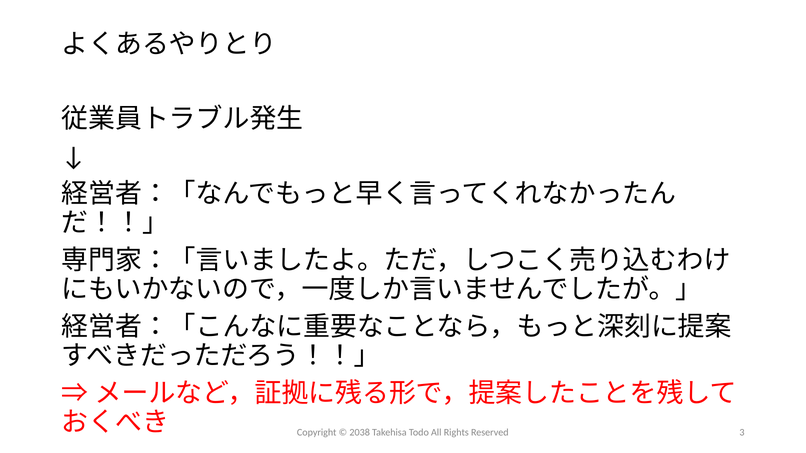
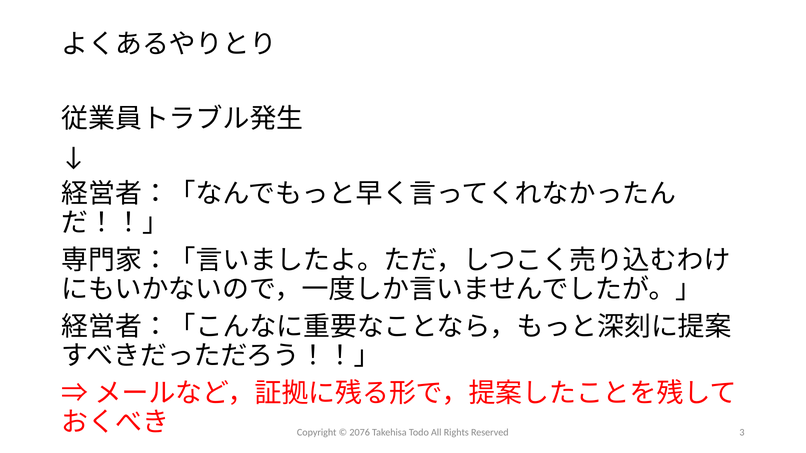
2038: 2038 -> 2076 (360, 433)
